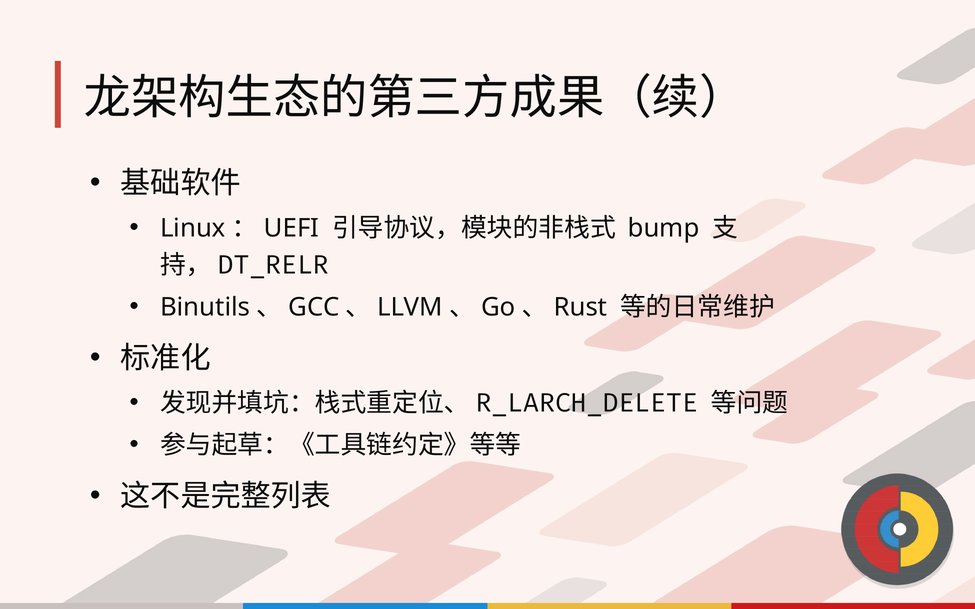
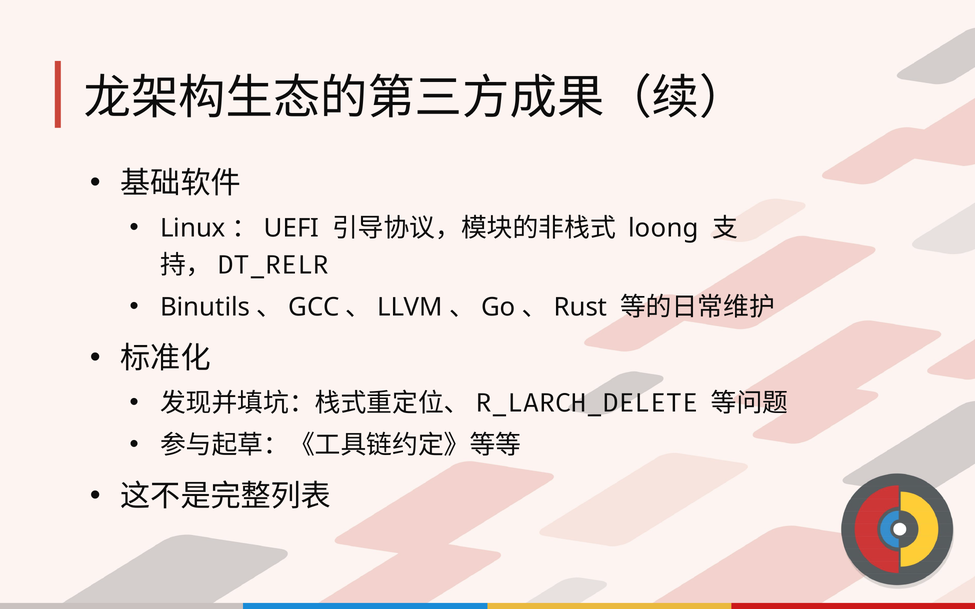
bump: bump -> loong (663, 228)
